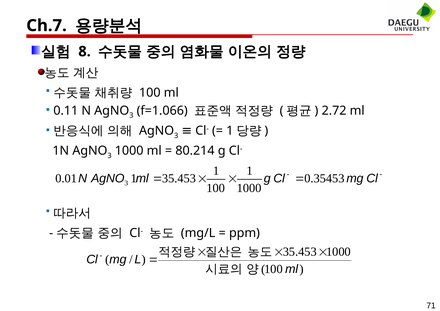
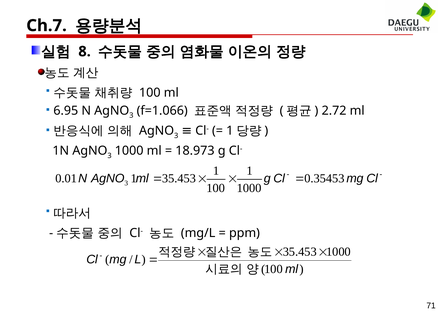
0.11: 0.11 -> 6.95 (66, 111)
80.214: 80.214 -> 18.973 (195, 151)
